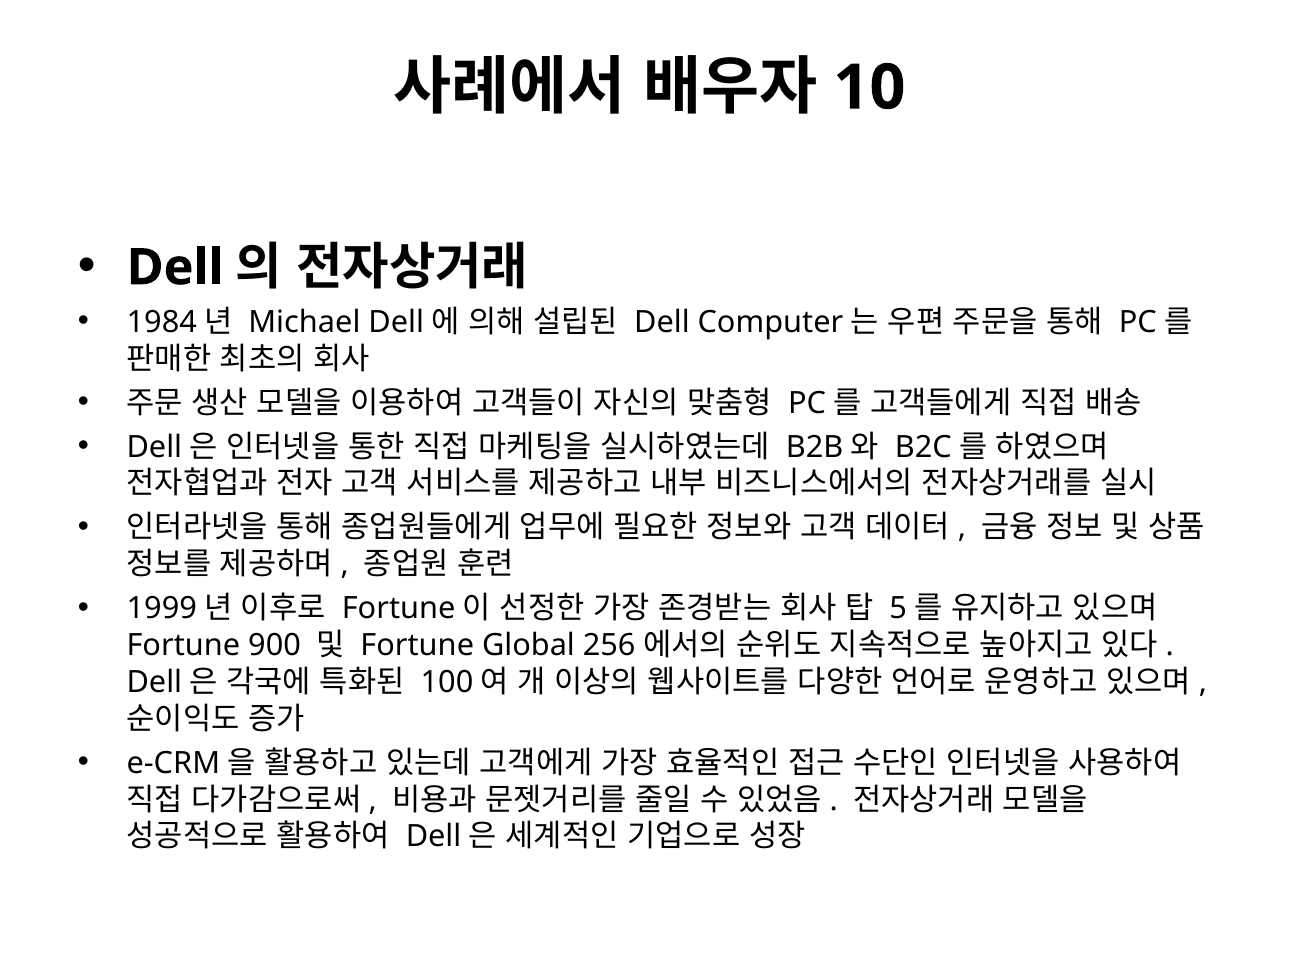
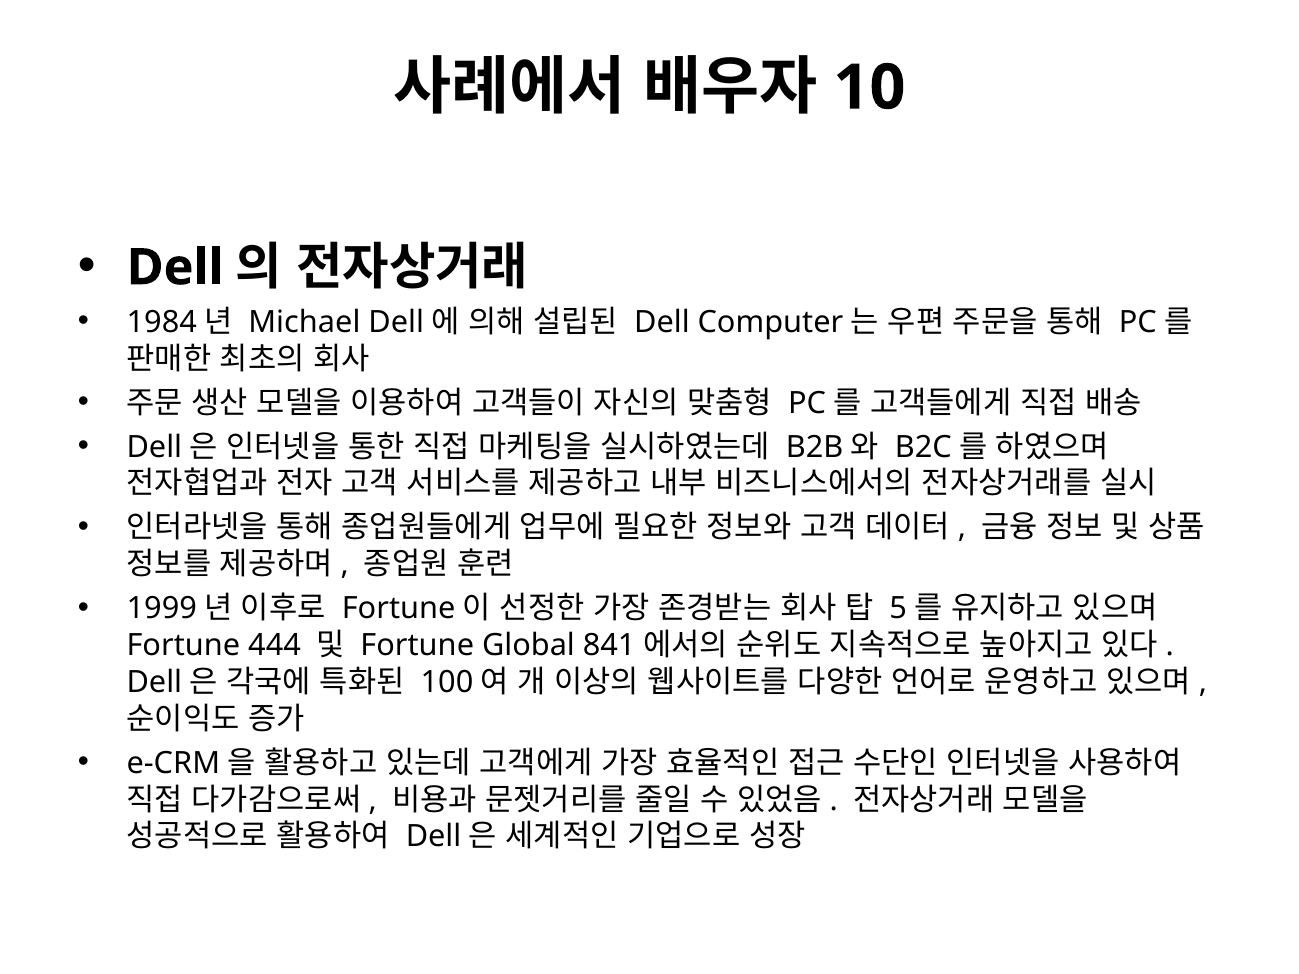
900: 900 -> 444 (275, 646)
256: 256 -> 841 (609, 646)
